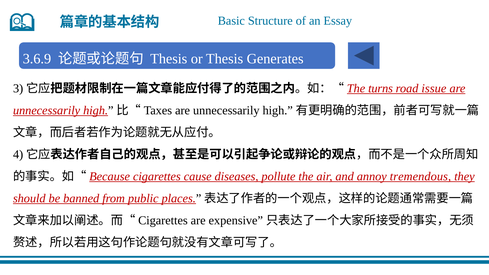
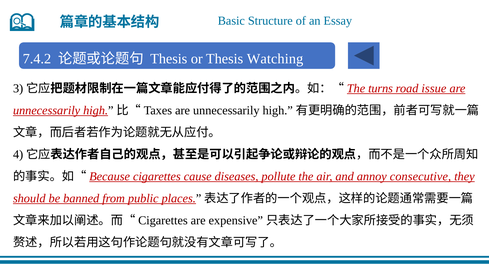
3.6.9: 3.6.9 -> 7.4.2 (37, 59)
Generates: Generates -> Watching (275, 59)
tremendous: tremendous -> consecutive (420, 176)
